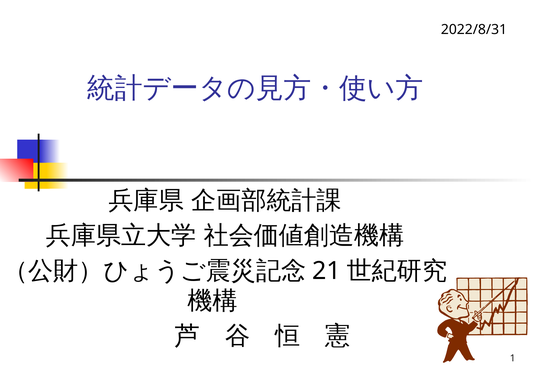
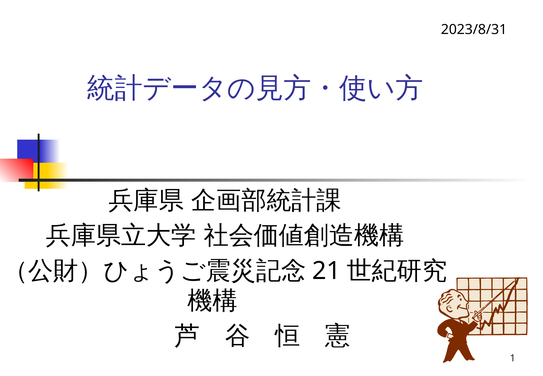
2022/8/31: 2022/8/31 -> 2023/8/31 (474, 30)
